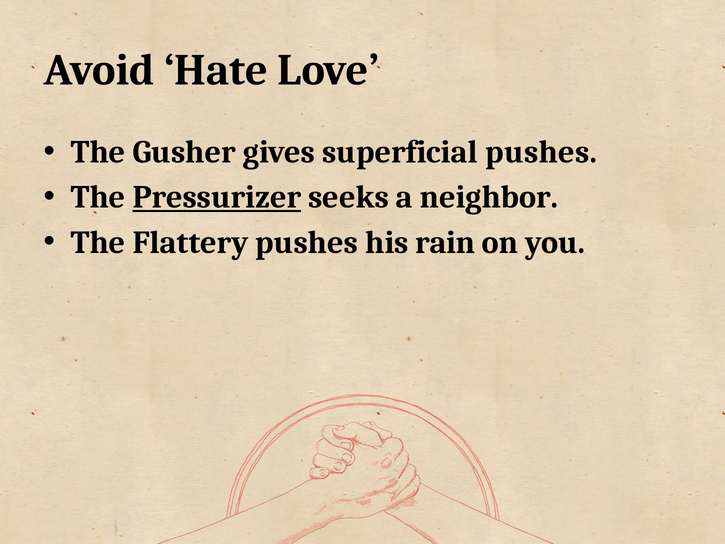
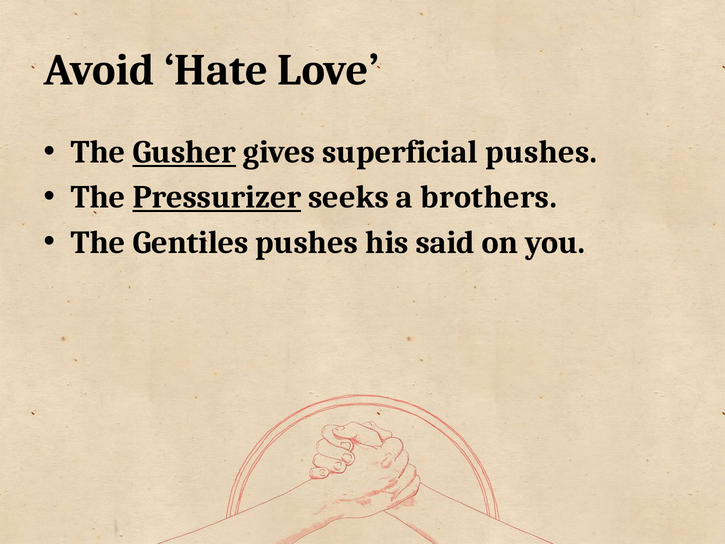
Gusher underline: none -> present (184, 152)
neighbor: neighbor -> brothers (489, 197)
Flattery: Flattery -> Gentiles (191, 242)
rain: rain -> said (445, 242)
